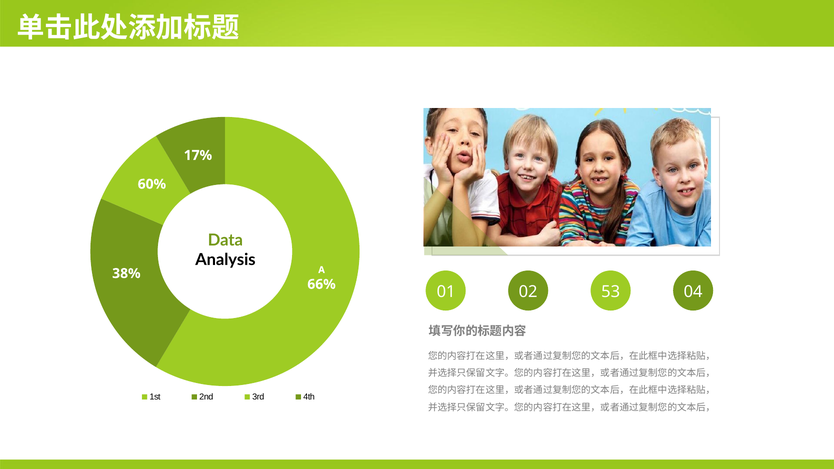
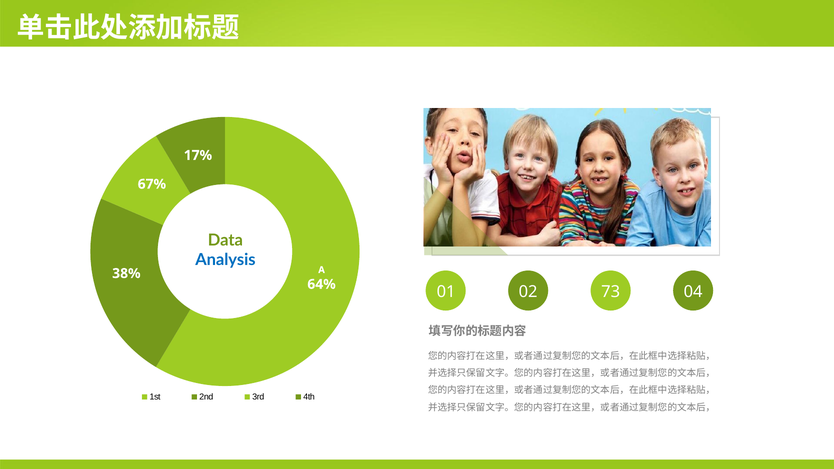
60%: 60% -> 67% (152, 184)
Analysis colour: black -> blue (225, 260)
66%: 66% -> 64% (322, 284)
53: 53 -> 73 (611, 292)
